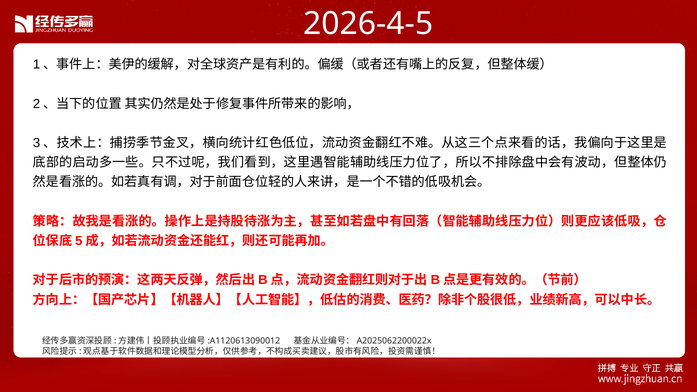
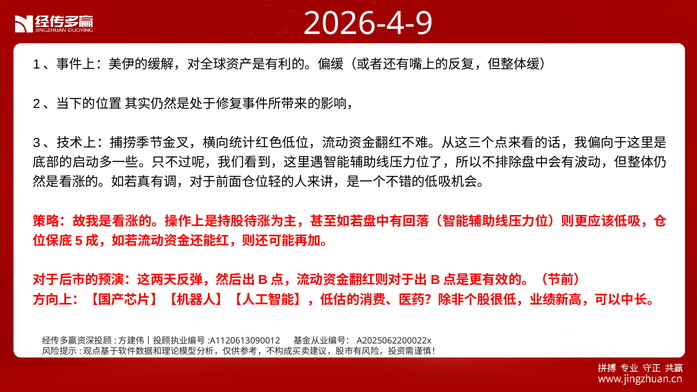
2026-4-5: 2026-4-5 -> 2026-4-9 (368, 24)
